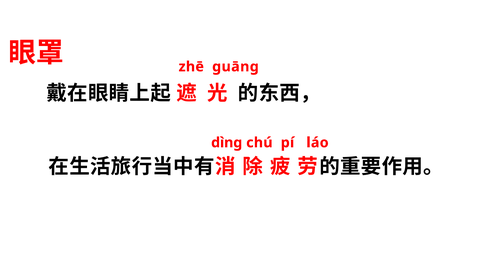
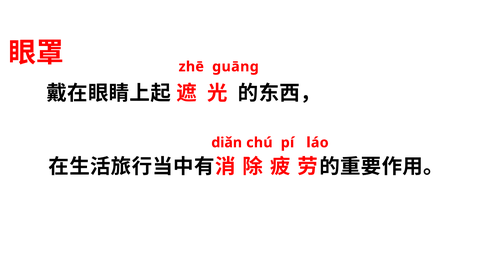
dìnɡ: dìnɡ -> diǎn (227, 143)
